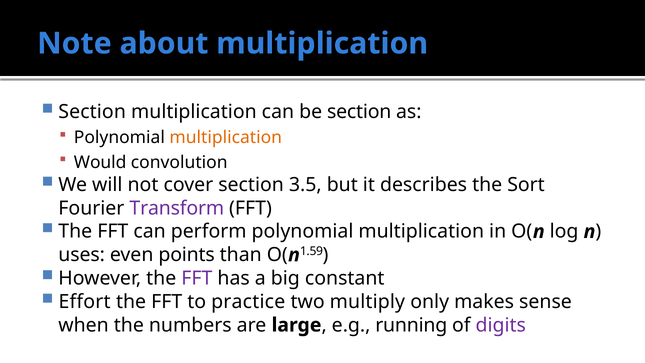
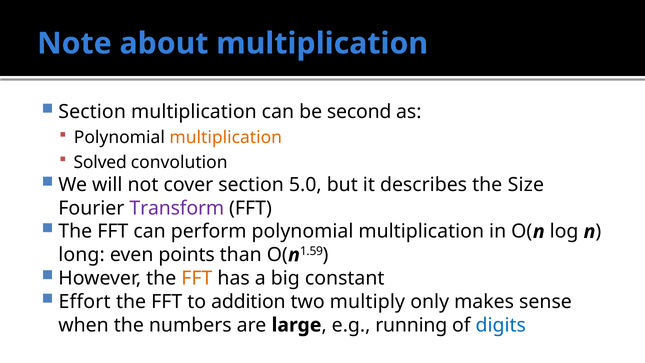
be section: section -> second (359, 112)
Would: Would -> Solved (100, 162)
3.5: 3.5 -> 5.0 (305, 185)
Sort: Sort -> Size (526, 185)
uses: uses -> long (82, 255)
FFT colour: purple -> orange (197, 278)
practice: practice -> addition (248, 302)
digits colour: purple -> blue (501, 325)
